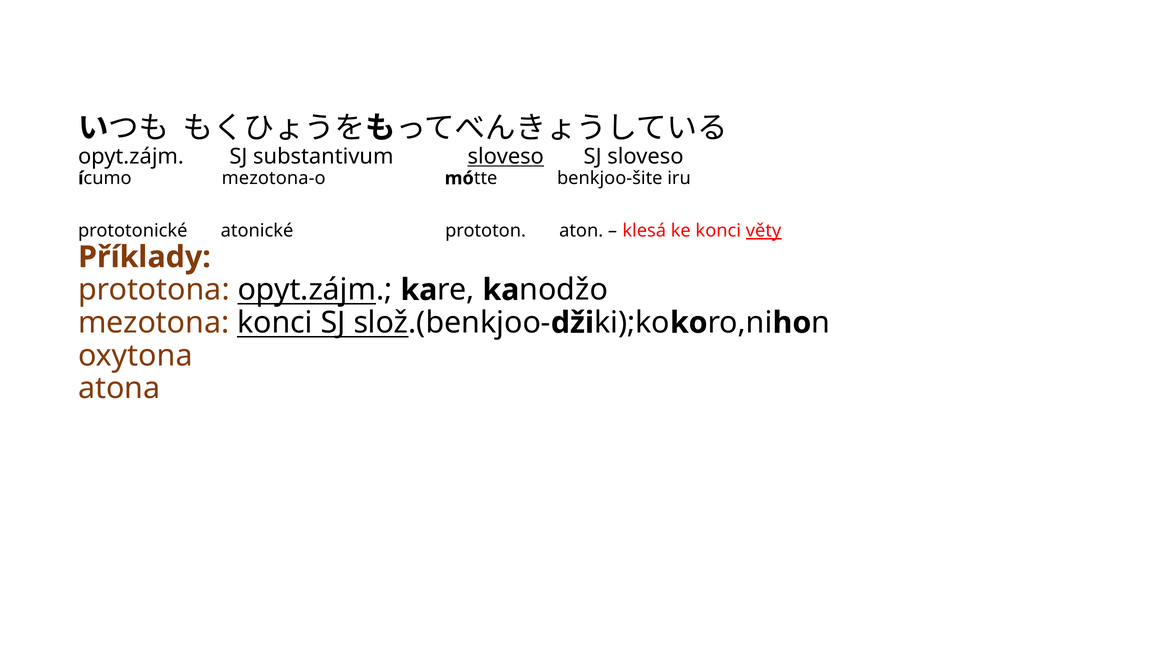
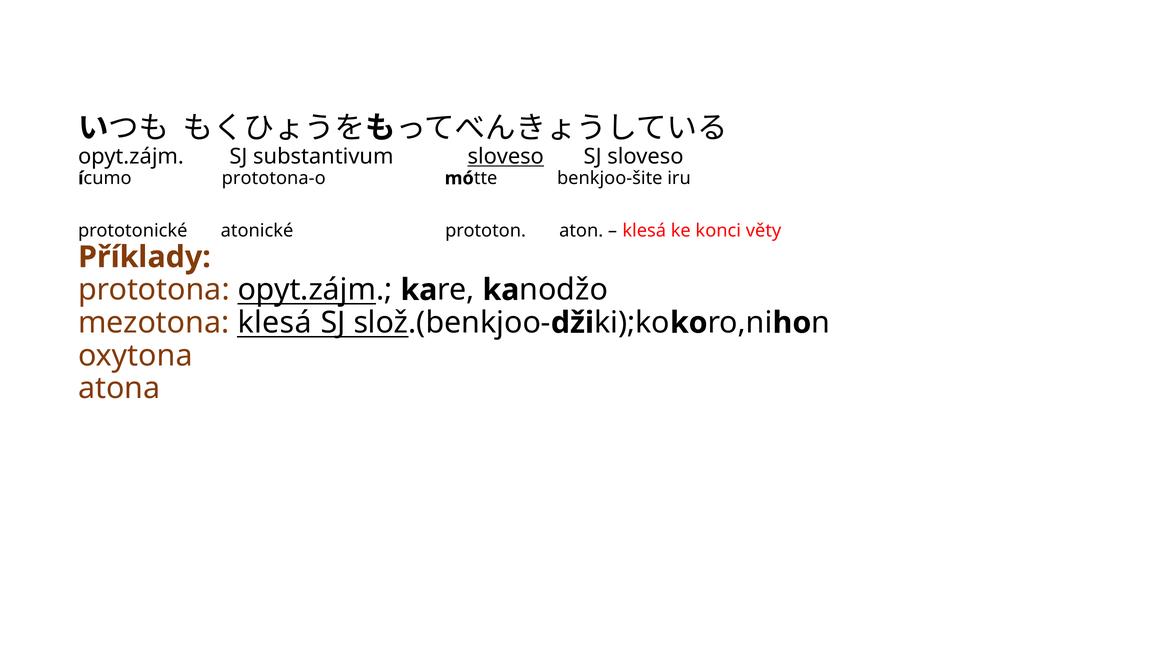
mezotona-o: mezotona-o -> prototona-o (274, 178)
věty underline: present -> none (764, 231)
mezotona konci: konci -> klesá (275, 323)
